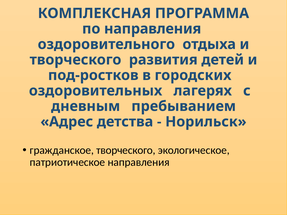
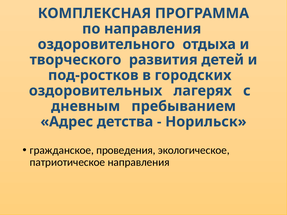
гражданское творческого: творческого -> проведения (126, 150)
